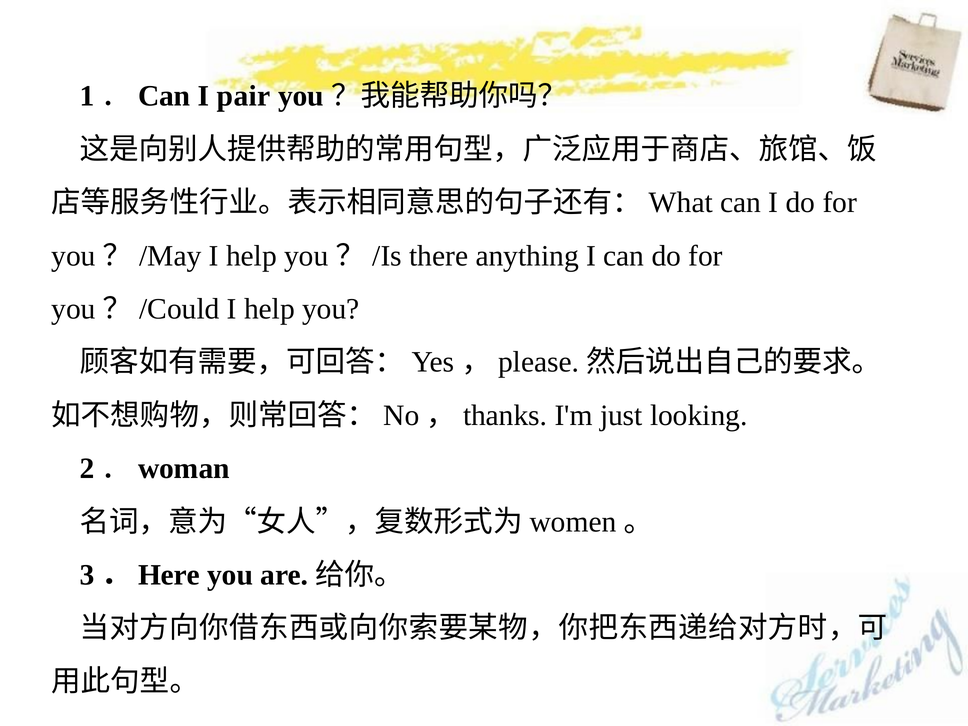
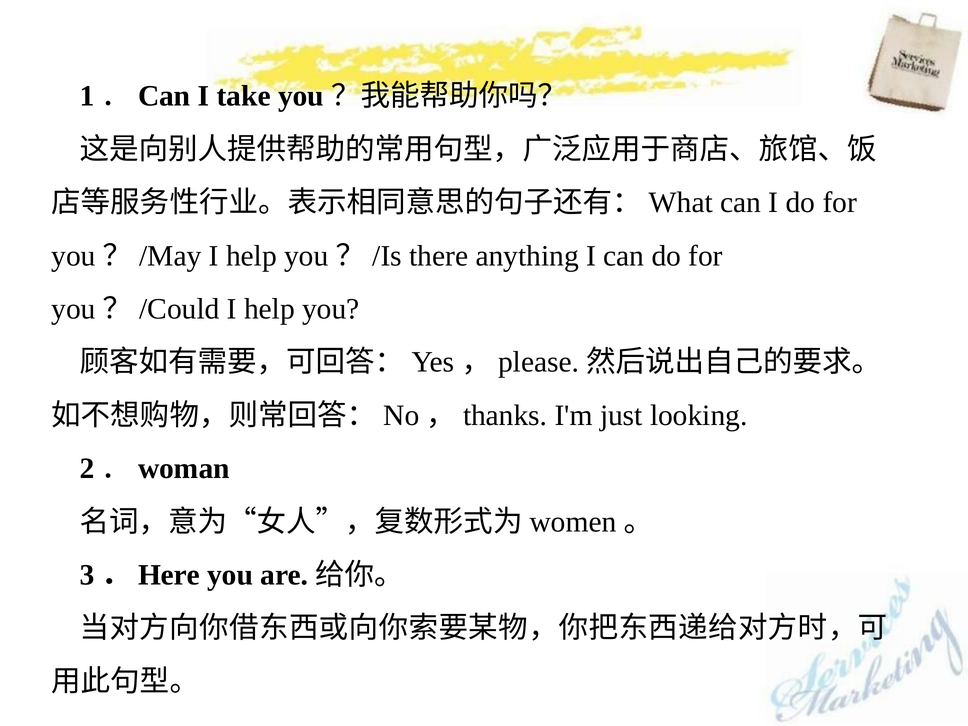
pair: pair -> take (244, 96)
